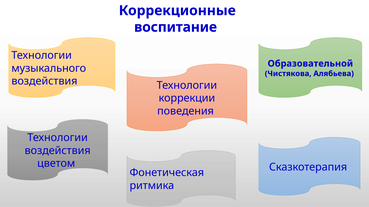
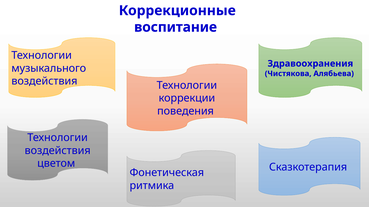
Образовательной: Образовательной -> Здравоохранения (310, 64)
